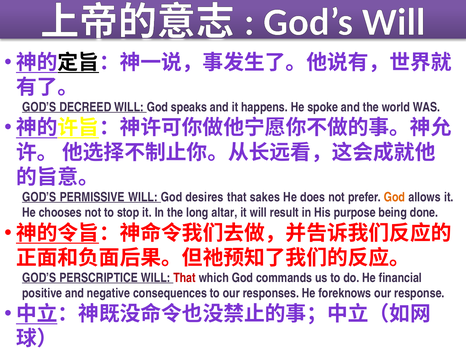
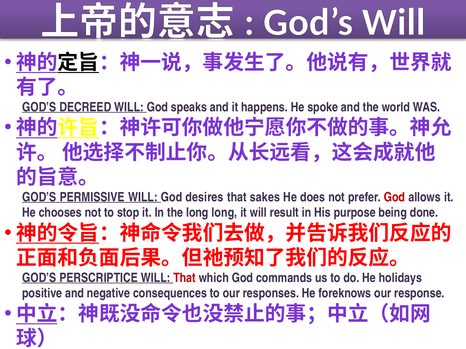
God colour: orange -> red (395, 197)
long altar: altar -> long (224, 213)
financial: financial -> holidays (400, 278)
